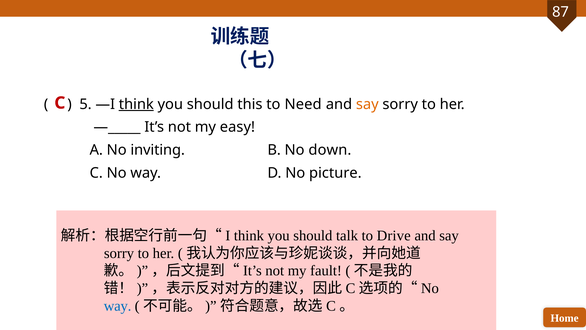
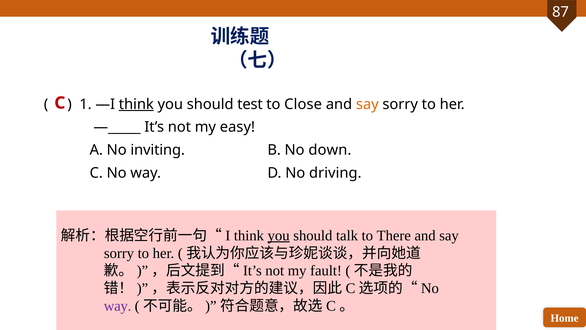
5: 5 -> 1 (86, 104)
this: this -> test (250, 104)
Need: Need -> Close (303, 104)
picture: picture -> driving (335, 173)
you underline: none -> present (279, 235)
Drive: Drive -> There (394, 235)
way colour: blue -> purple (118, 306)
